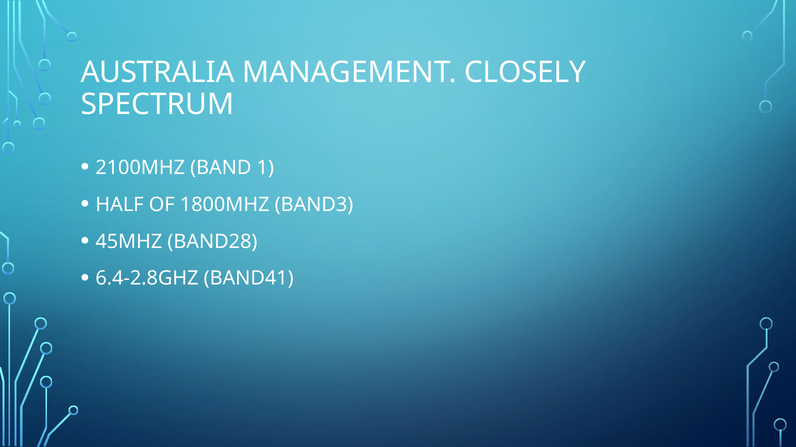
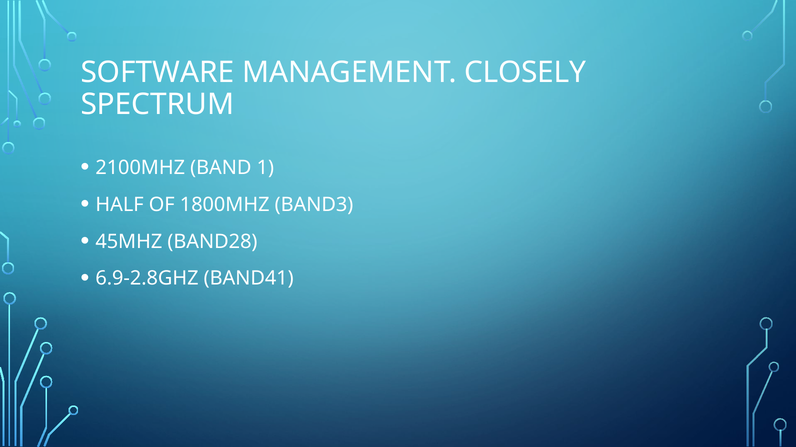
AUSTRALIA: AUSTRALIA -> SOFTWARE (157, 72)
6.4-2.8GHZ: 6.4-2.8GHZ -> 6.9-2.8GHZ (147, 279)
